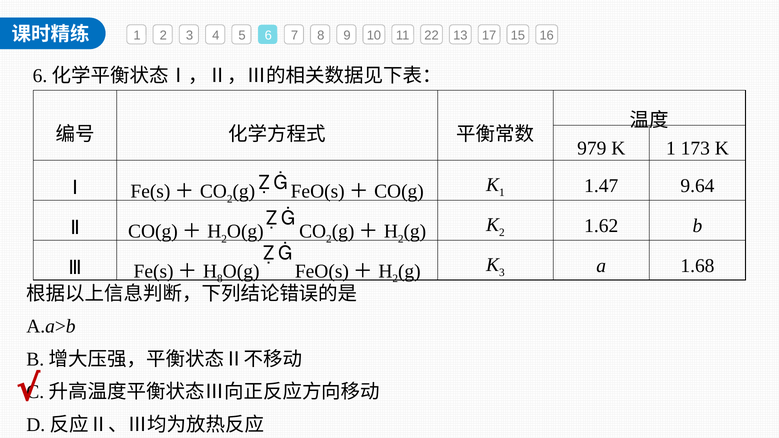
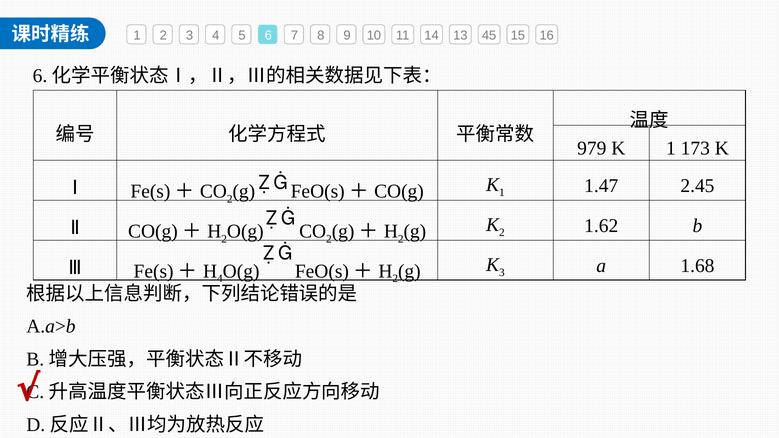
22: 22 -> 14 (432, 35)
17: 17 -> 45 (489, 35)
9.64: 9.64 -> 2.45 (697, 186)
8: 8 -> 4 (220, 279)
